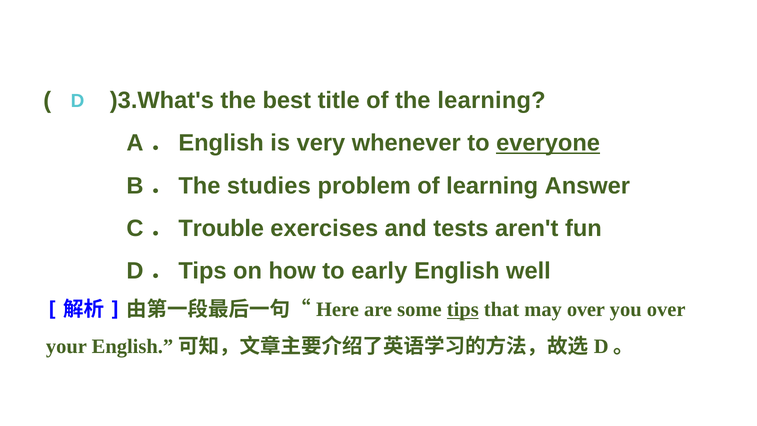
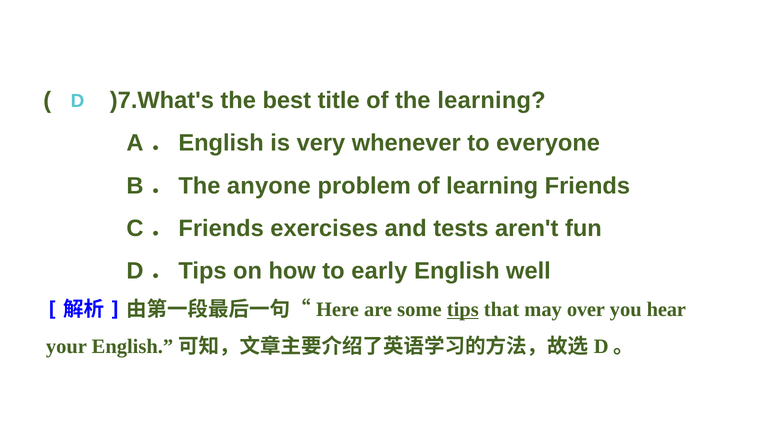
)3.What's: )3.What's -> )7.What's (162, 100)
everyone underline: present -> none (548, 143)
studies: studies -> anyone (269, 186)
learning Answer: Answer -> Friends (587, 186)
Trouble: Trouble -> Friends (221, 228)
you over: over -> hear (666, 310)
